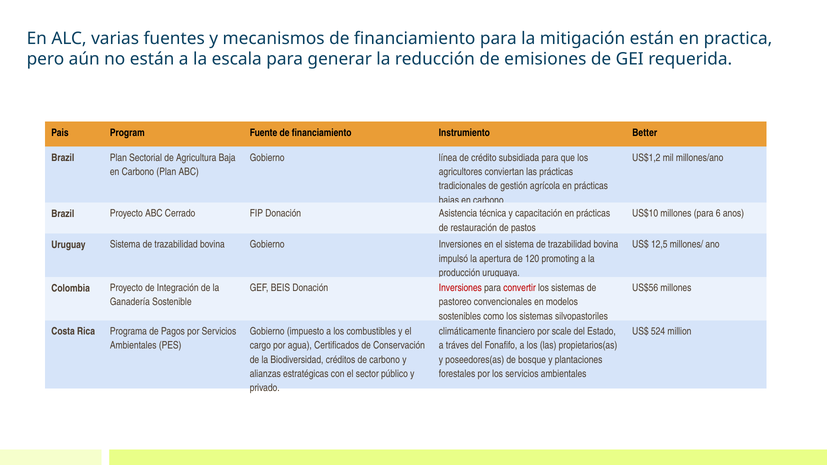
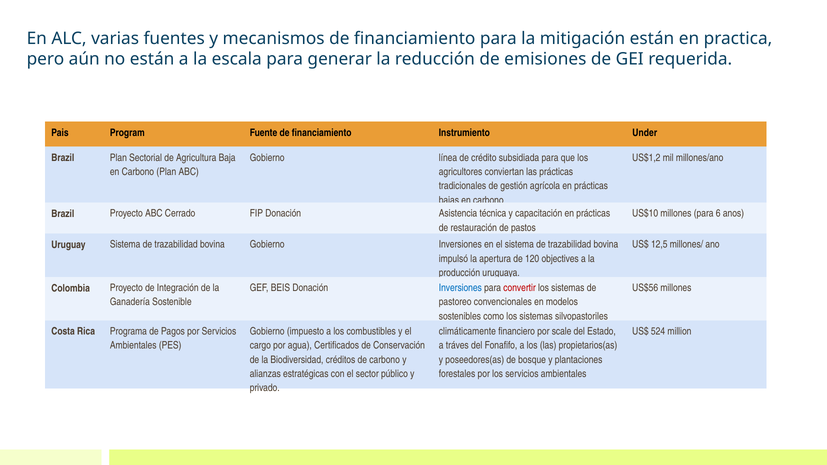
Better: Better -> Under (645, 133)
promoting: promoting -> objectives (560, 259)
Inversiones colour: red -> blue (460, 288)
